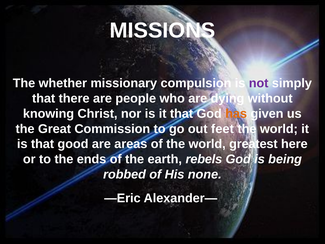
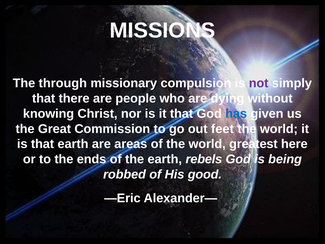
whether: whether -> through (63, 83)
has colour: orange -> blue (236, 114)
that good: good -> earth (73, 144)
none: none -> good (205, 174)
